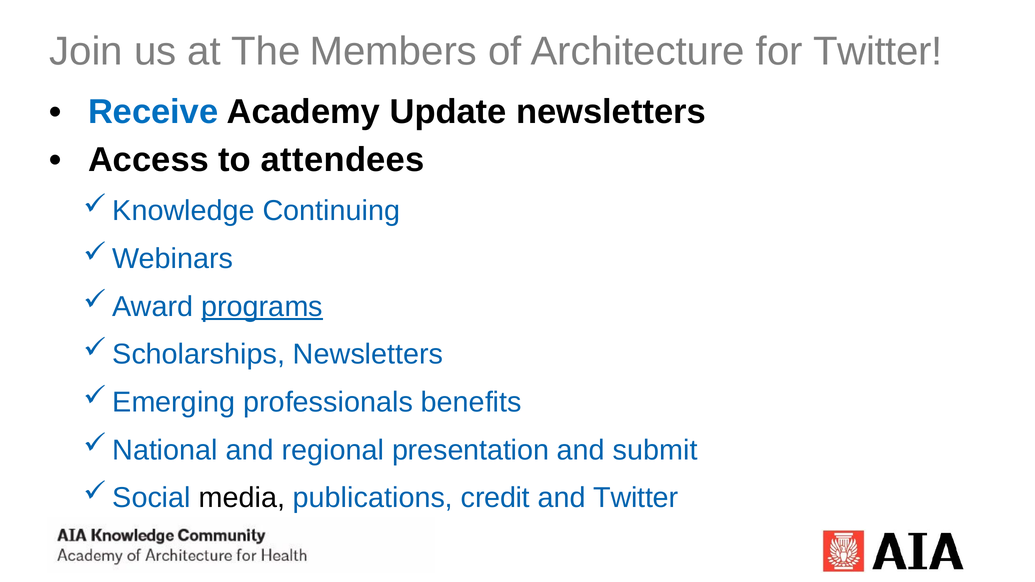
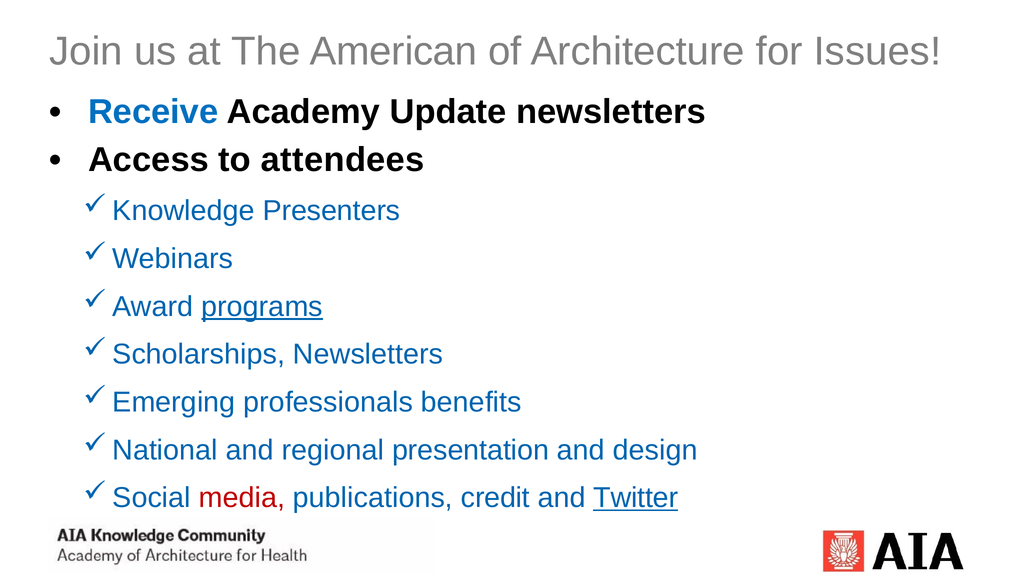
Members: Members -> American (394, 51)
for Twitter: Twitter -> Issues (877, 51)
Continuing: Continuing -> Presenters (331, 211)
submit: submit -> design (655, 450)
media colour: black -> red (242, 498)
Twitter underline: none -> present (636, 498)
